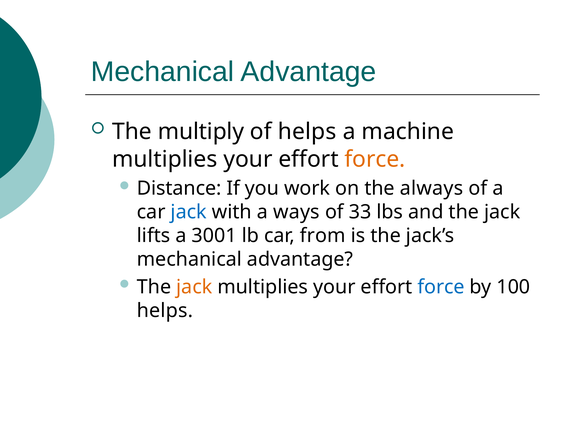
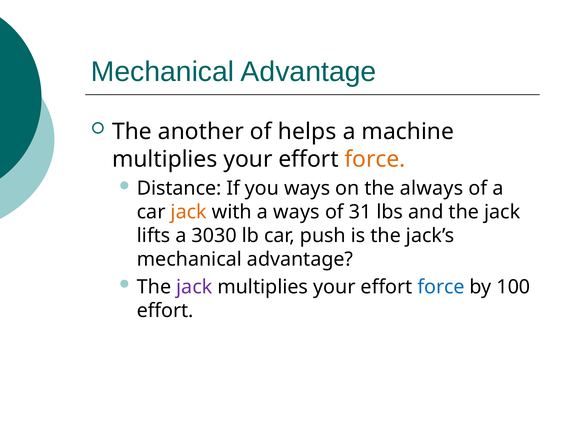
multiply: multiply -> another (201, 132)
you work: work -> ways (307, 188)
jack colour: blue -> orange (189, 212)
33: 33 -> 31 (360, 212)
3001: 3001 -> 3030 (214, 236)
from: from -> push (323, 236)
jack colour: orange -> purple (194, 287)
helps: helps -> effort (165, 311)
